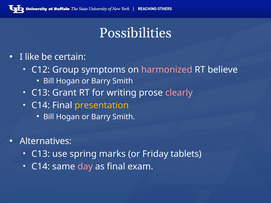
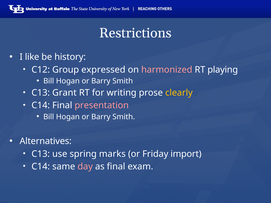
Possibilities: Possibilities -> Restrictions (135, 33)
certain: certain -> history (70, 57)
symptoms: symptoms -> expressed (103, 70)
believe: believe -> playing (223, 70)
clearly colour: pink -> yellow (179, 93)
presentation colour: yellow -> pink (102, 106)
tablets: tablets -> import (186, 154)
